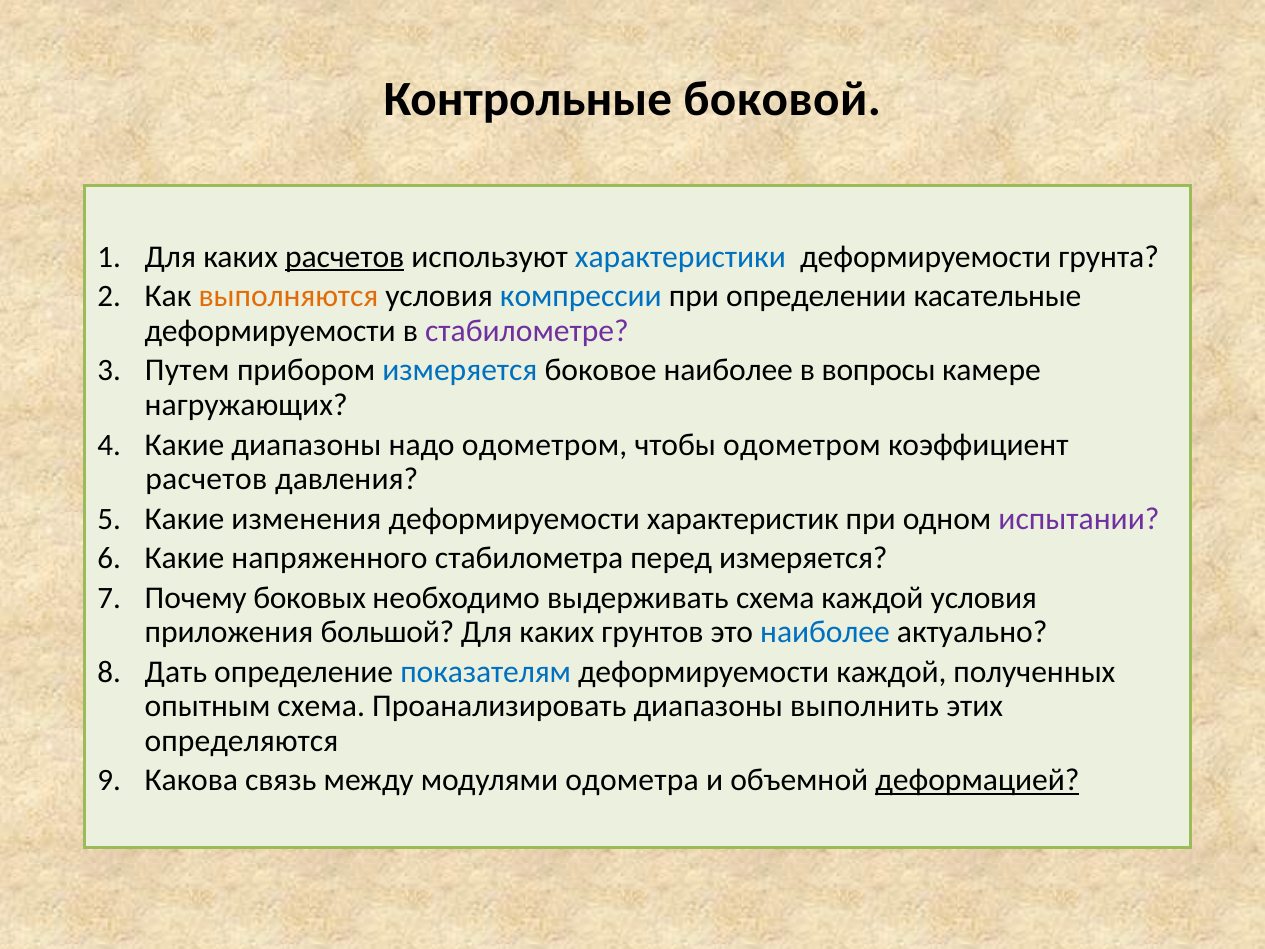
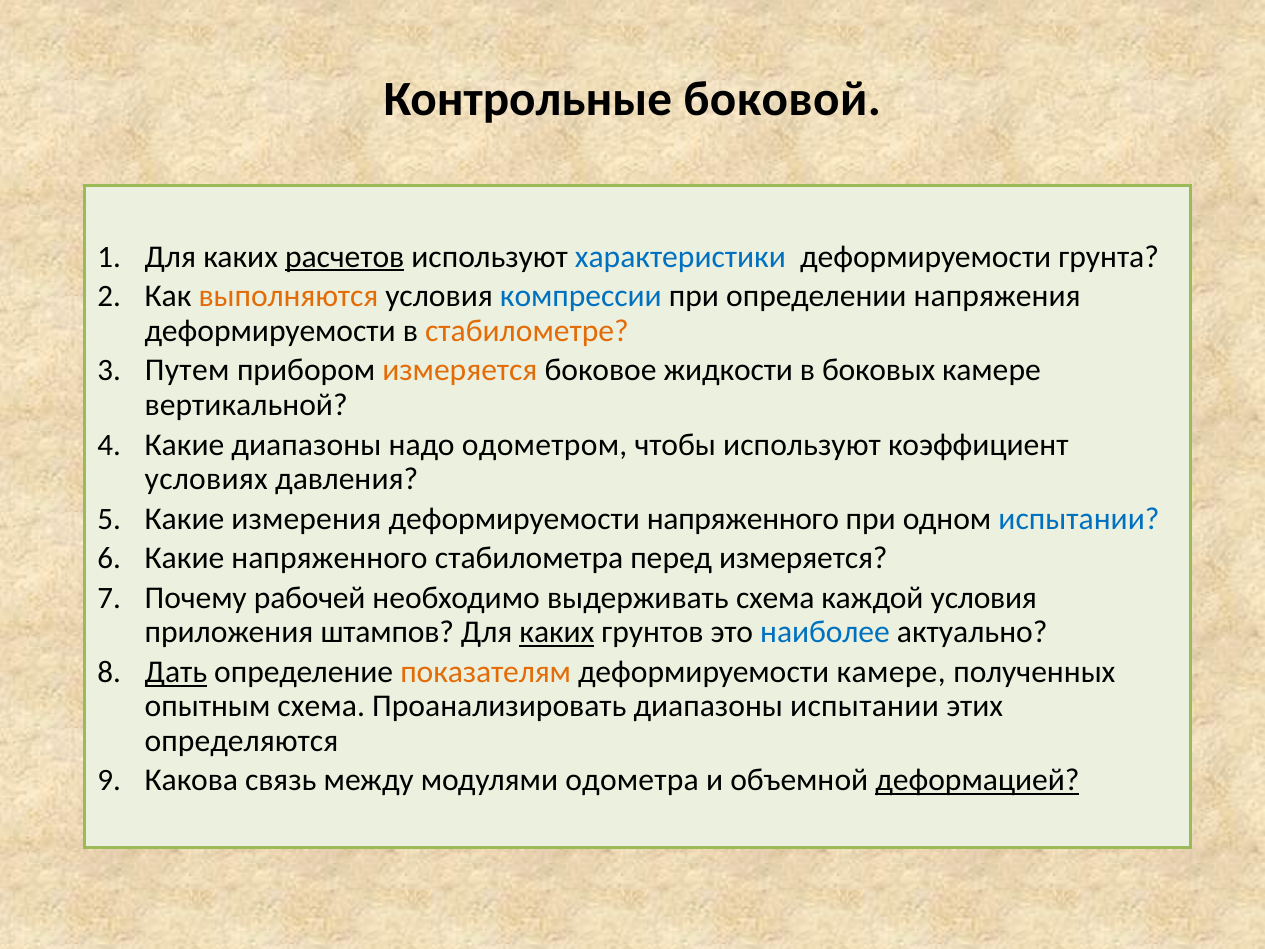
касательные: касательные -> напряжения (997, 296)
стабилометре colour: purple -> orange (527, 331)
измеряется colour: blue -> orange (460, 370)
боковое наиболее: наиболее -> жидкости (728, 370)
вопросы: вопросы -> боковых (879, 370)
нагружающих: нагружающих -> вертикальной (246, 405)
чтобы одометром: одометром -> используют (802, 444)
расчетов: расчетов -> условиях (206, 479)
изменения: изменения -> измерения (306, 518)
деформируемости характеристик: характеристик -> напряженного (743, 518)
испытании colour: purple -> blue (1079, 518)
боковых: боковых -> рабочей (310, 598)
большой: большой -> штампов (387, 632)
каких underline: none -> present (557, 632)
Дать underline: none -> present (176, 672)
показателям colour: blue -> orange (486, 672)
деформируемости каждой: каждой -> камере (891, 672)
диапазоны выполнить: выполнить -> испытании (865, 706)
